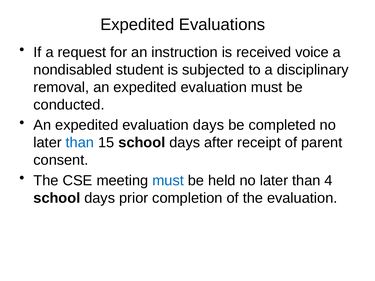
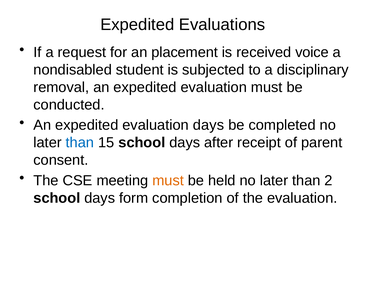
instruction: instruction -> placement (185, 52)
must colour: blue -> orange (168, 181)
4: 4 -> 2 (329, 181)
prior: prior -> form (134, 198)
